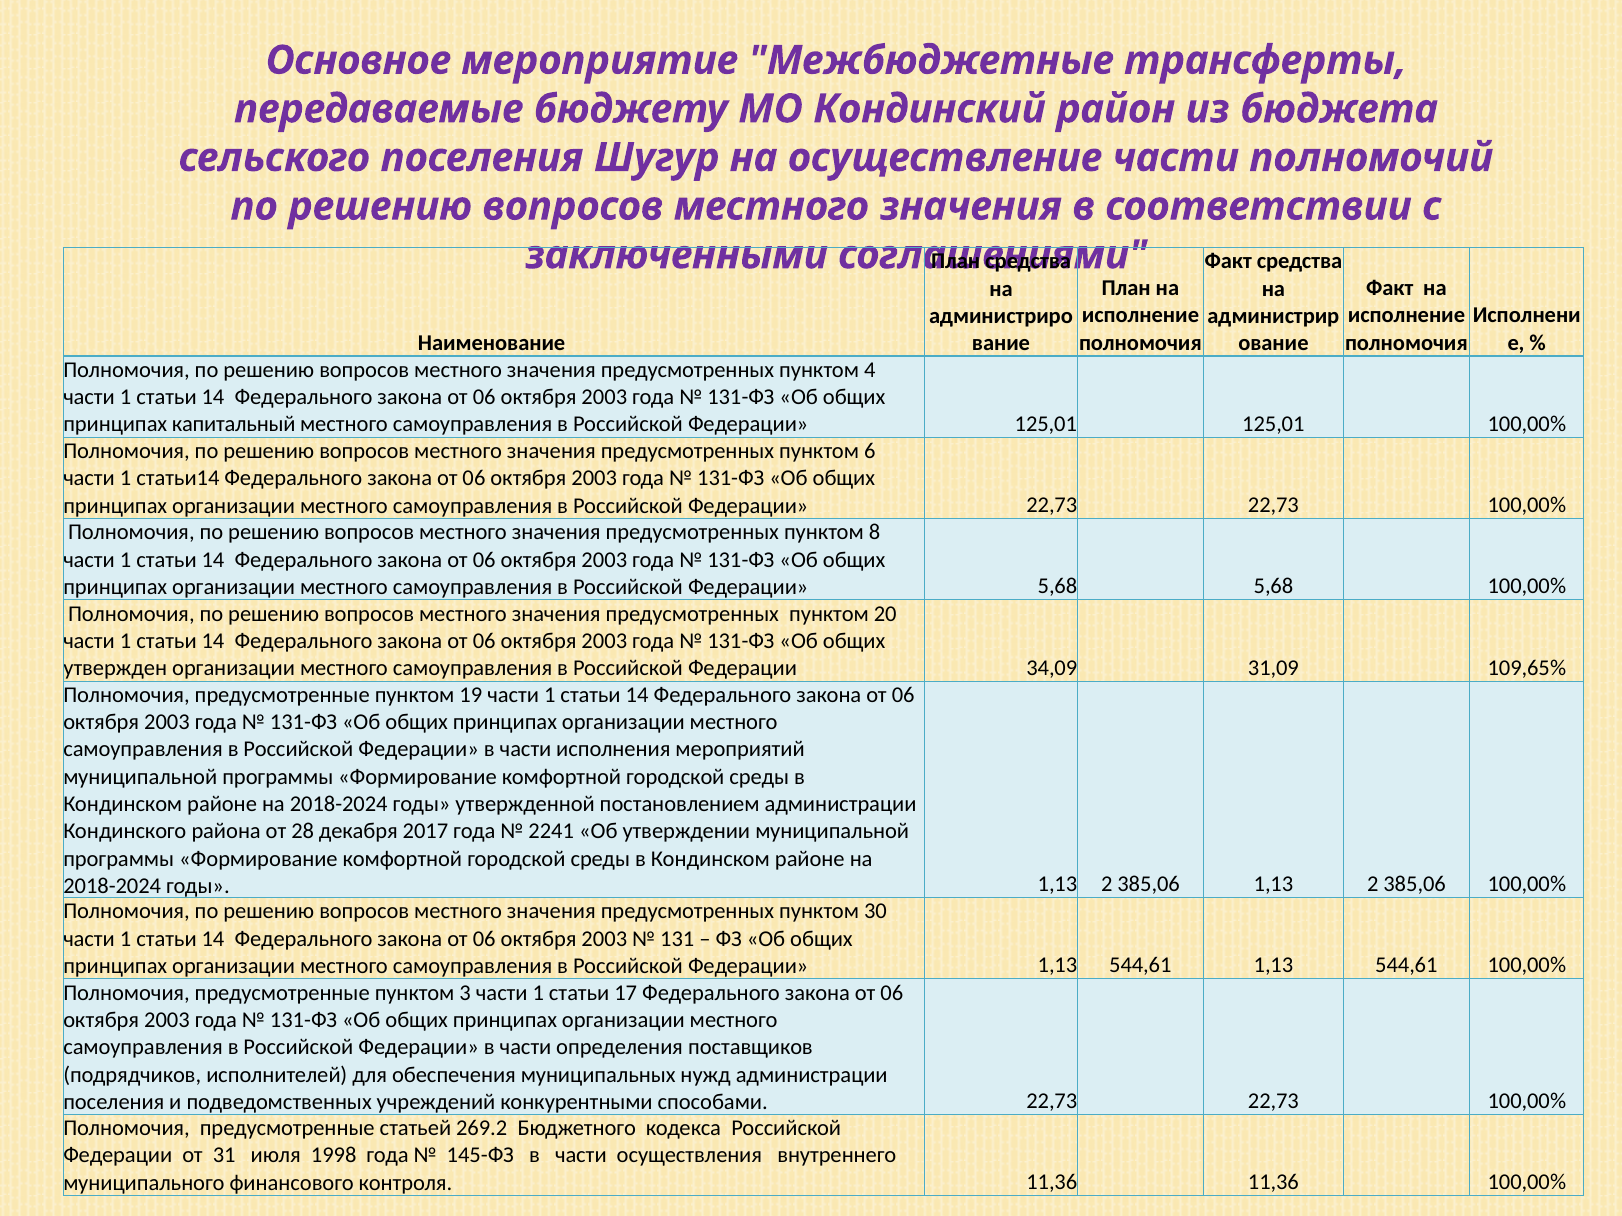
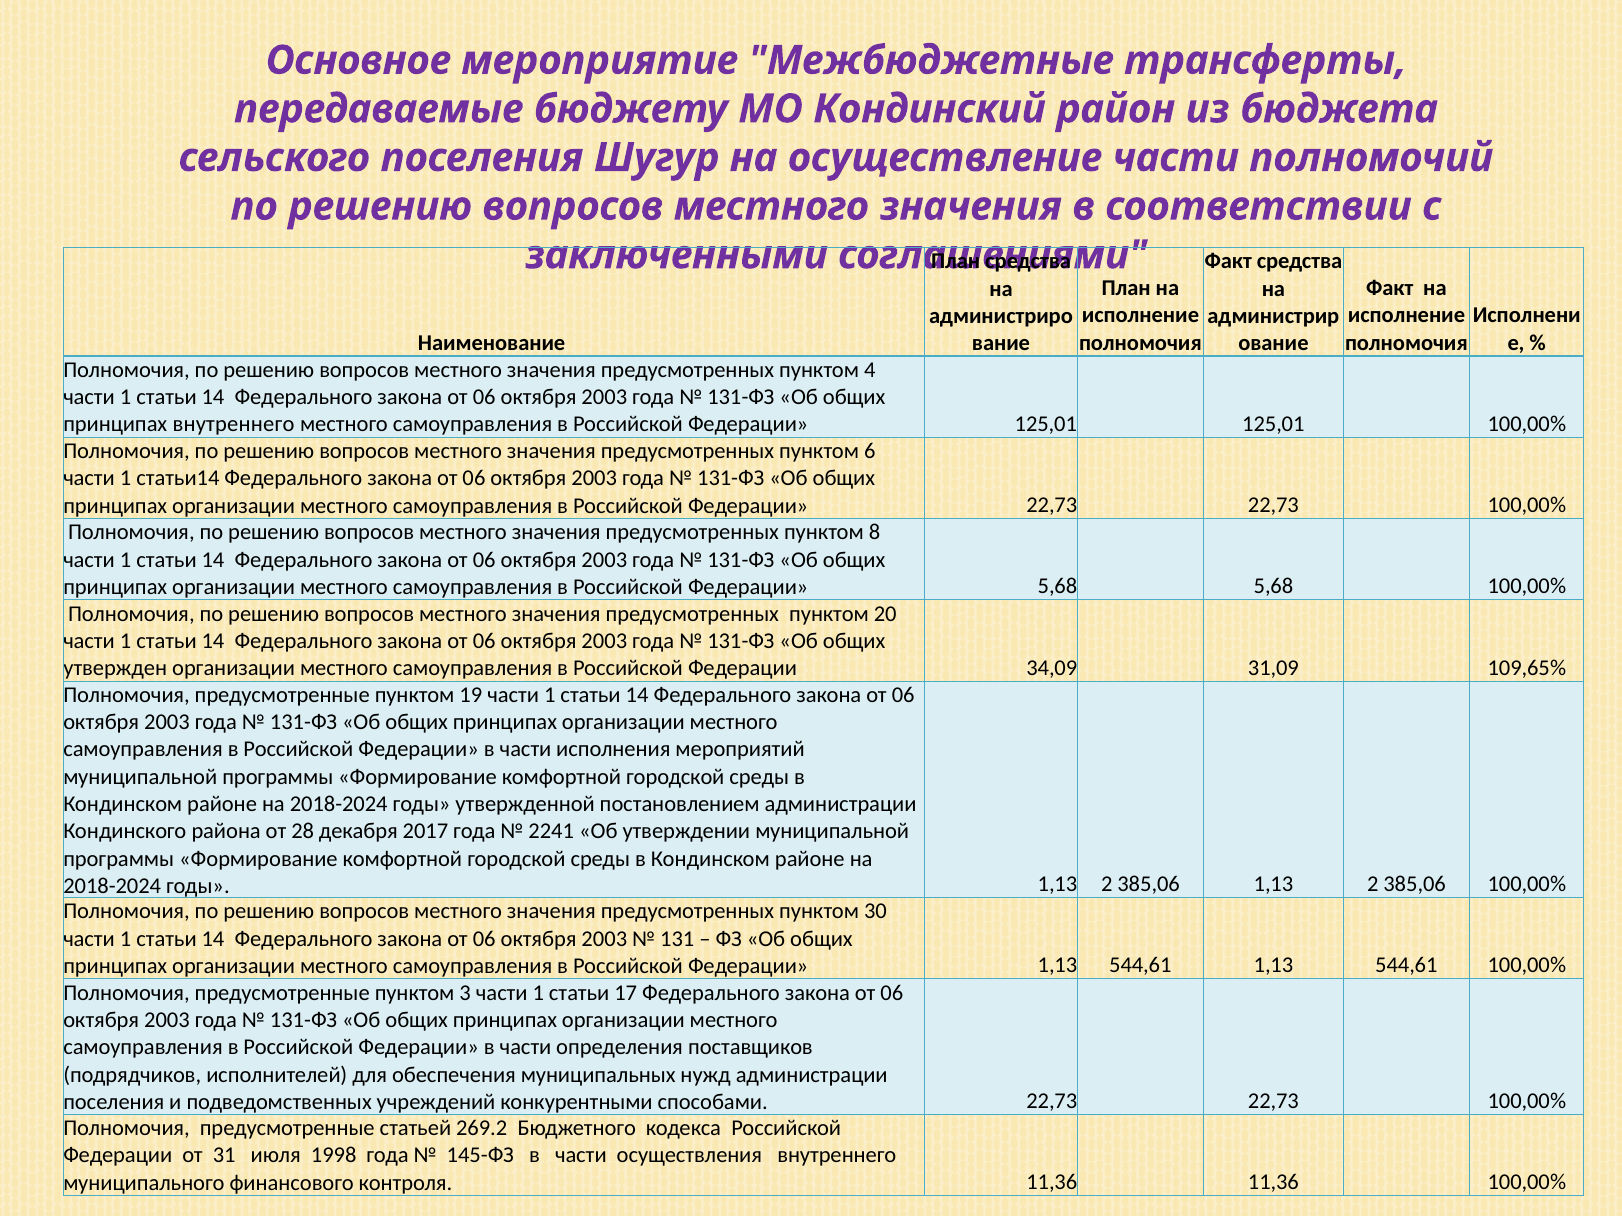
принципах капитальный: капитальный -> внутреннего (233, 425)
